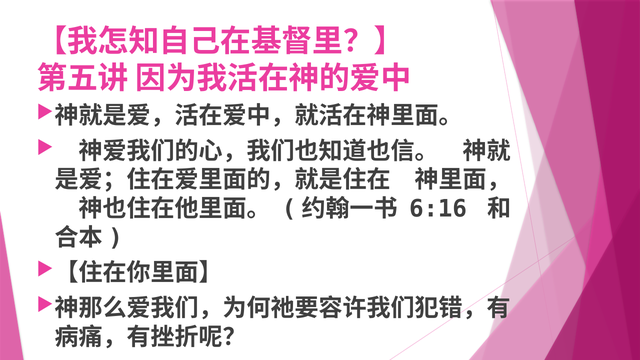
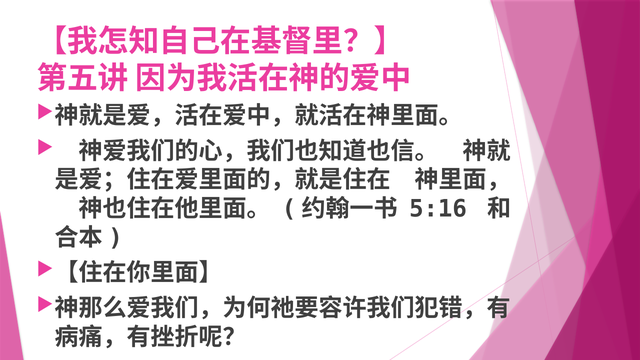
6:16: 6:16 -> 5:16 (438, 209)
